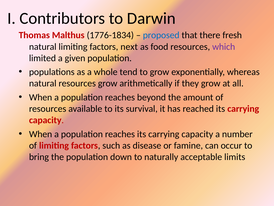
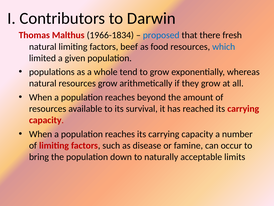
1776-1834: 1776-1834 -> 1966-1834 (110, 35)
next: next -> beef (129, 47)
which colour: purple -> blue (224, 47)
